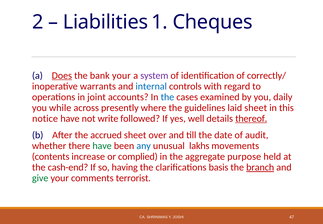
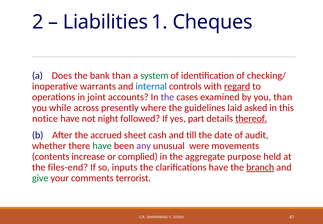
Does underline: present -> none (62, 75)
bank your: your -> than (121, 75)
system colour: purple -> green (154, 75)
correctly/: correctly/ -> checking/ (266, 75)
regard underline: none -> present (237, 86)
the colour: blue -> purple (167, 97)
you daily: daily -> than (283, 97)
laid sheet: sheet -> asked (256, 108)
write: write -> night (108, 118)
well: well -> part (196, 118)
over: over -> cash (158, 135)
any colour: blue -> purple (144, 146)
lakhs: lakhs -> were (199, 146)
cash-end: cash-end -> files-end (68, 167)
having: having -> inputs (125, 167)
clarifications basis: basis -> have (218, 167)
